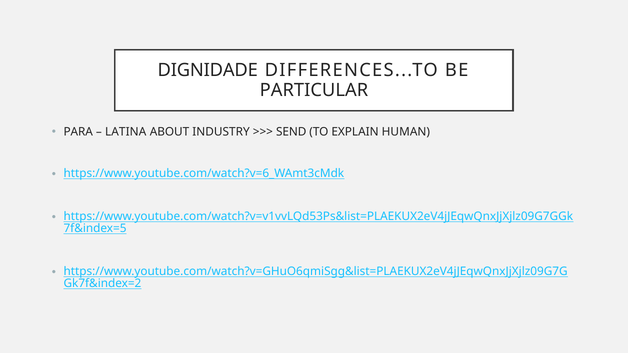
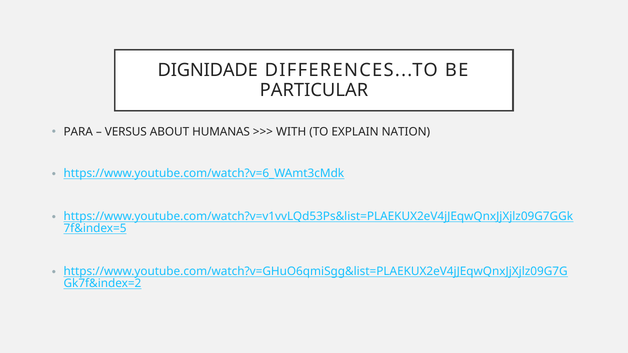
LATINA: LATINA -> VERSUS (126, 132)
INDUSTRY: INDUSTRY -> HUMANAS (221, 132)
SEND: SEND -> WITH (291, 132)
HUMAN: HUMAN -> NATION (406, 132)
